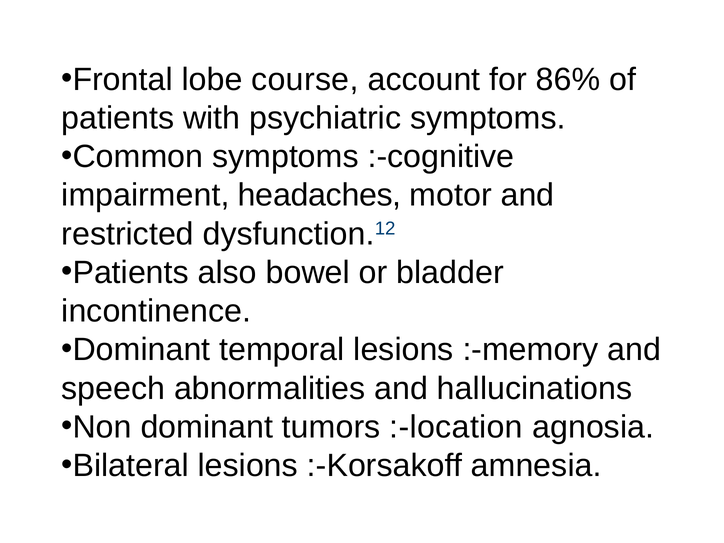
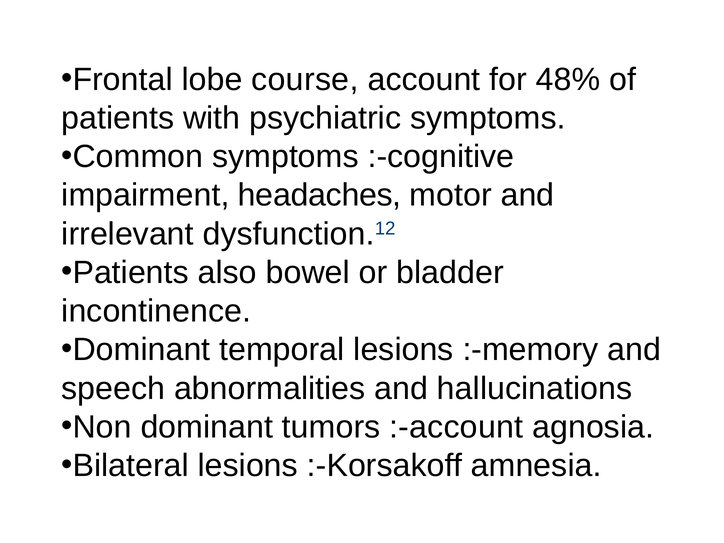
86%: 86% -> 48% (568, 79)
restricted: restricted -> irrelevant (128, 234)
:-location: :-location -> :-account (456, 427)
